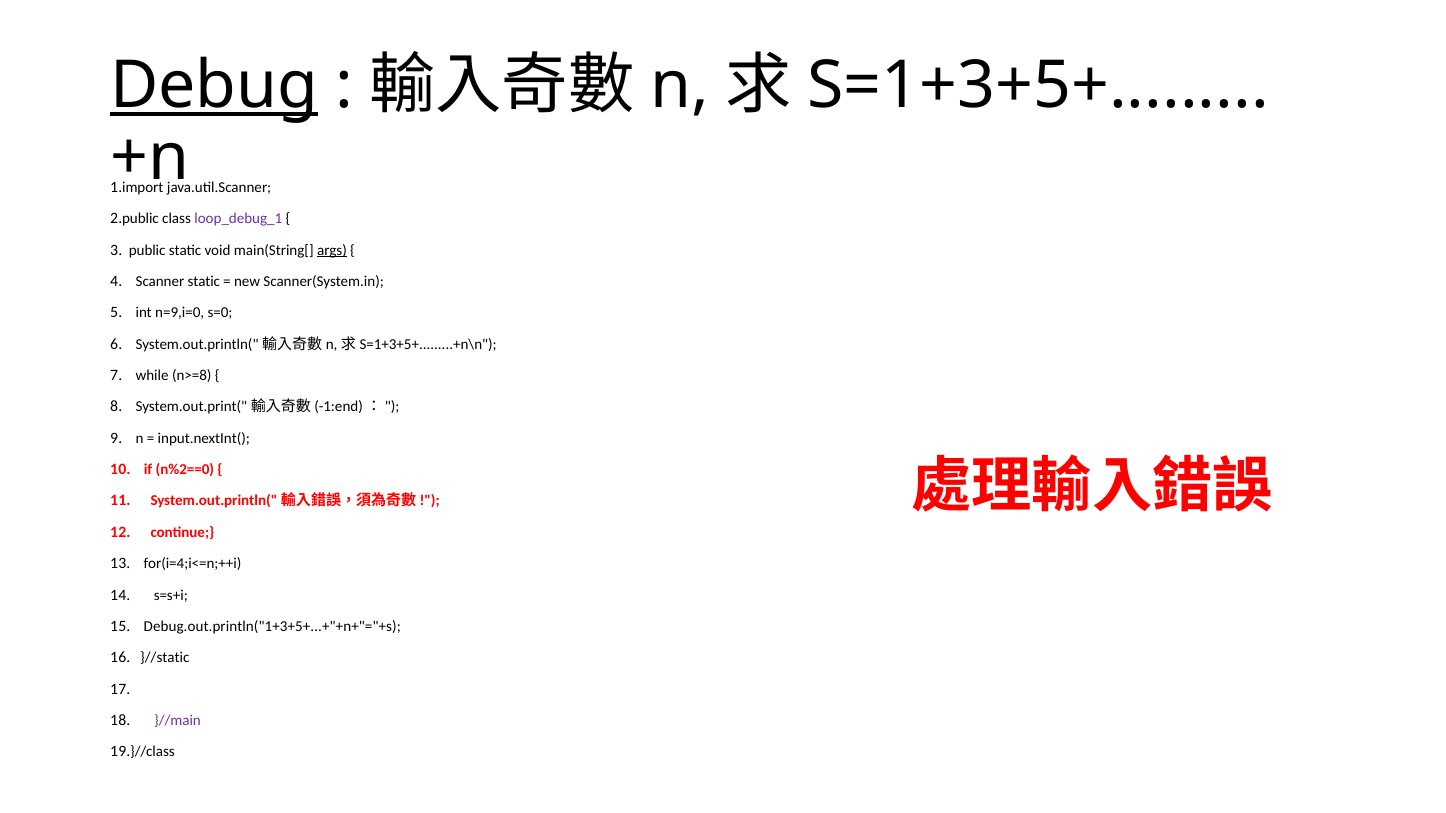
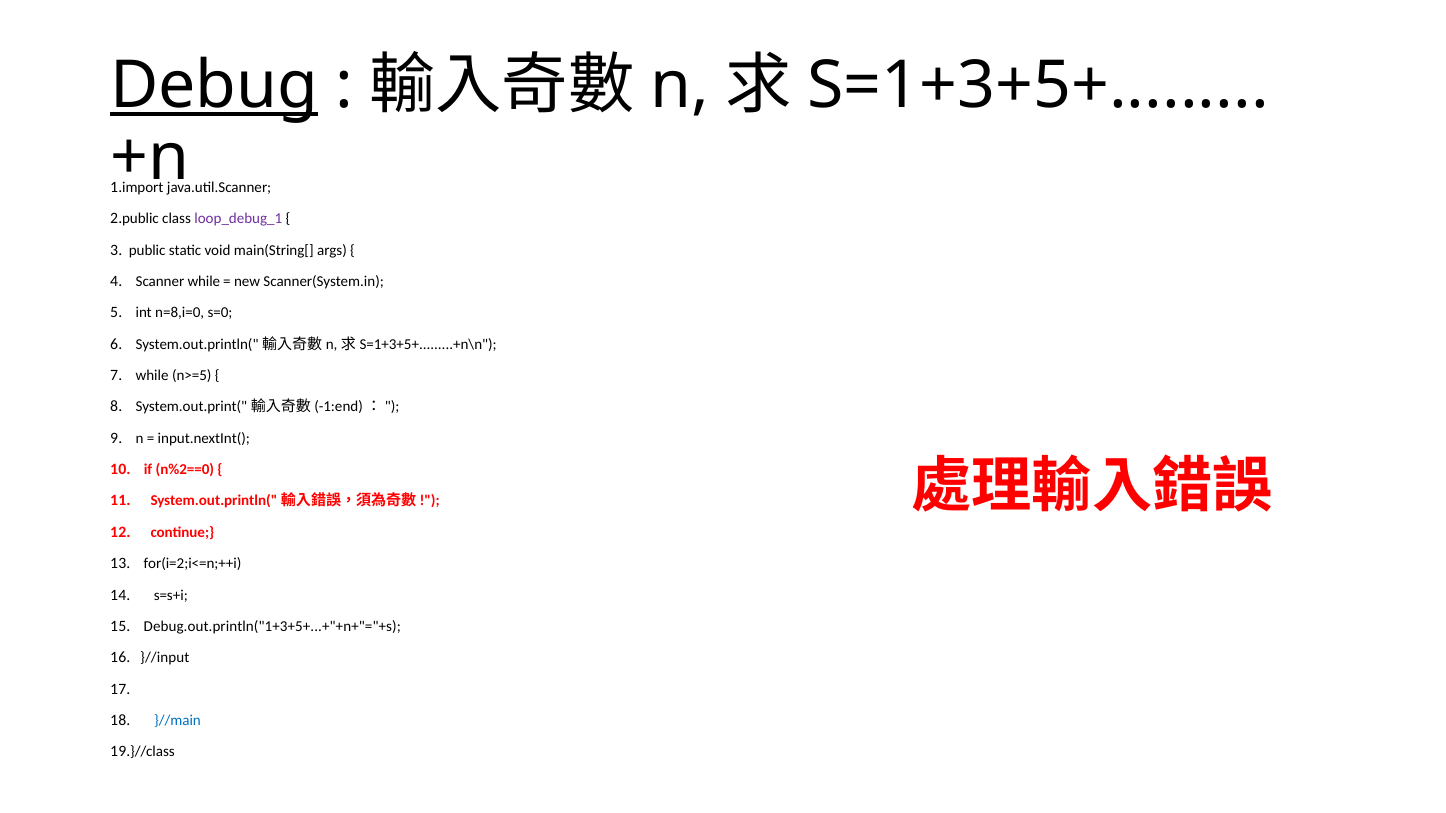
args underline: present -> none (332, 250)
Scanner static: static -> while (204, 282)
n=9,i=0: n=9,i=0 -> n=8,i=0 (180, 313)
n>=8: n>=8 -> n>=5 (192, 376)
for(i=4;i<=n;++i: for(i=4;i<=n;++i -> for(i=2;i<=n;++i (193, 564)
}//static: }//static -> }//input (165, 658)
}//main colour: purple -> blue (177, 721)
